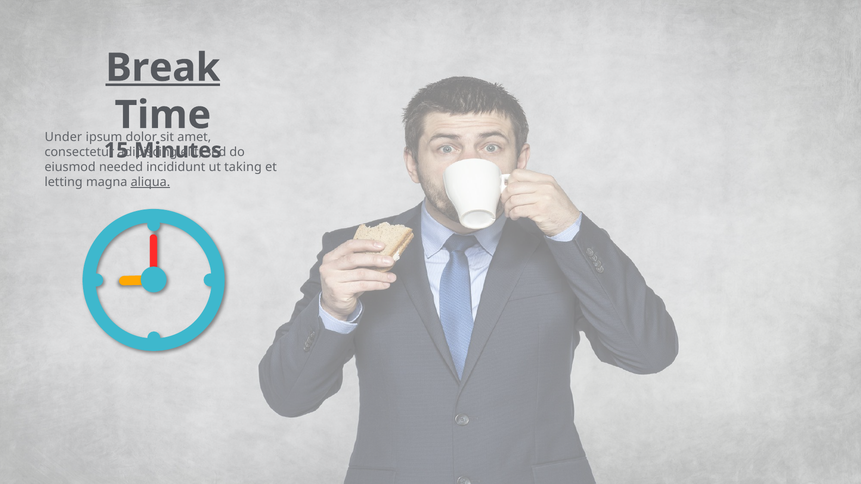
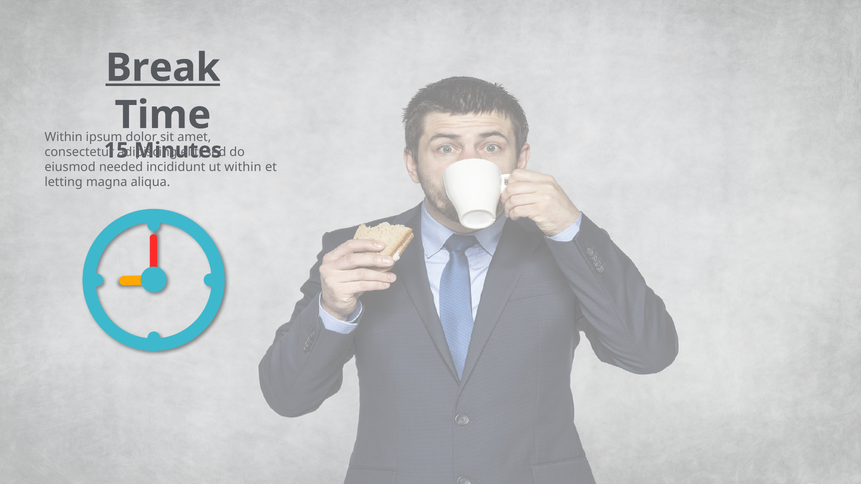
Under: Under -> Within (64, 137)
taking: taking -> within (243, 167)
aliqua underline: present -> none (150, 182)
